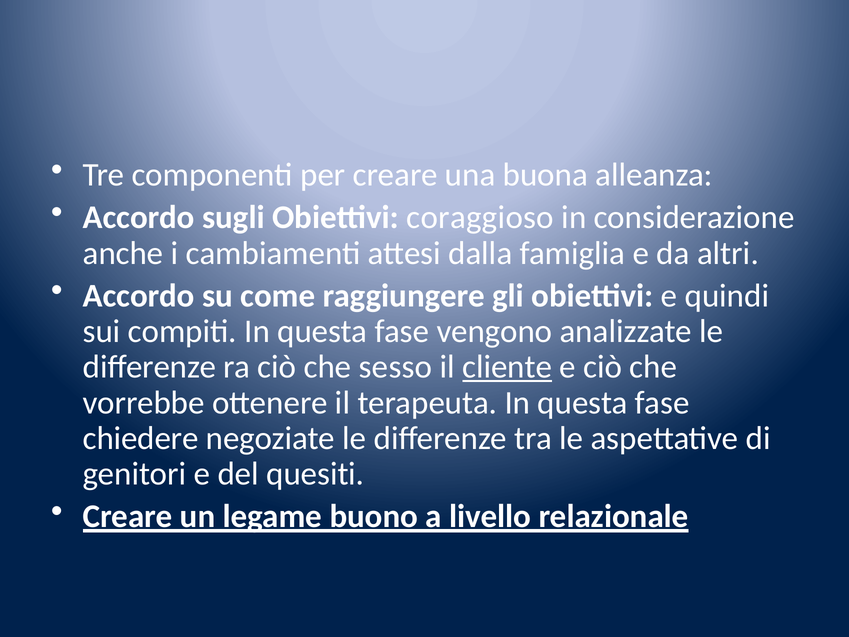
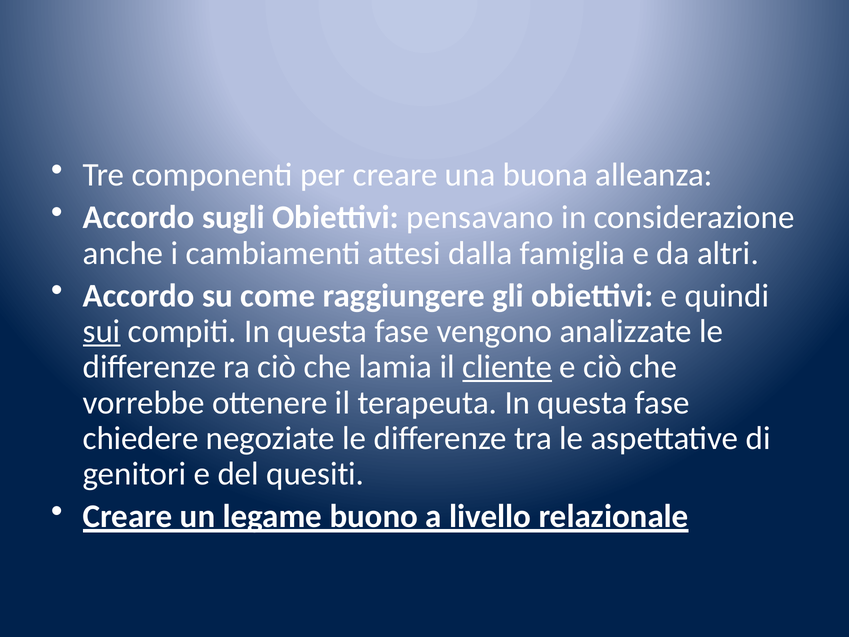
coraggioso: coraggioso -> pensavano (480, 217)
sui underline: none -> present (102, 331)
sesso: sesso -> lamia (396, 367)
